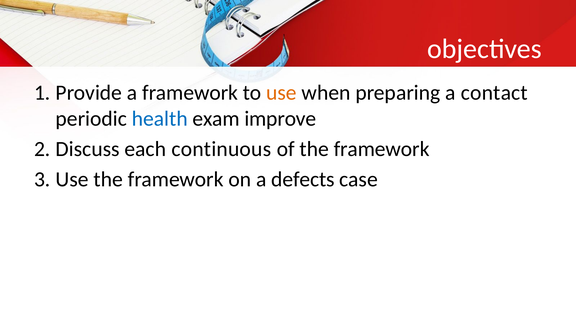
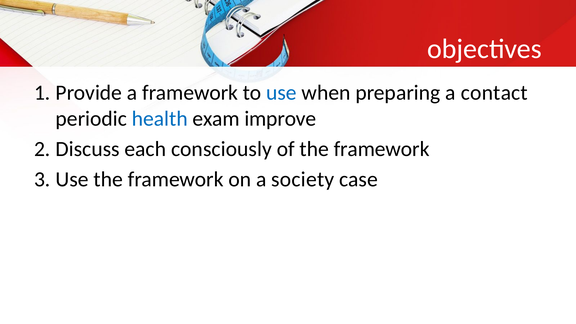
use colour: orange -> blue (281, 93)
continuous: continuous -> consciously (221, 149)
defects: defects -> society (303, 179)
